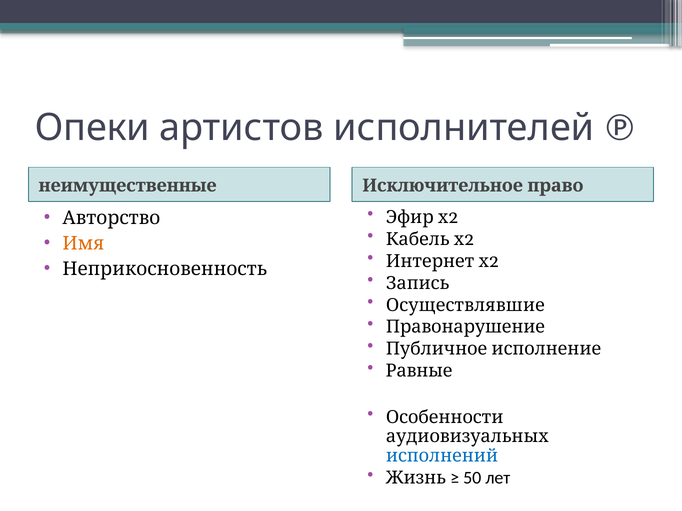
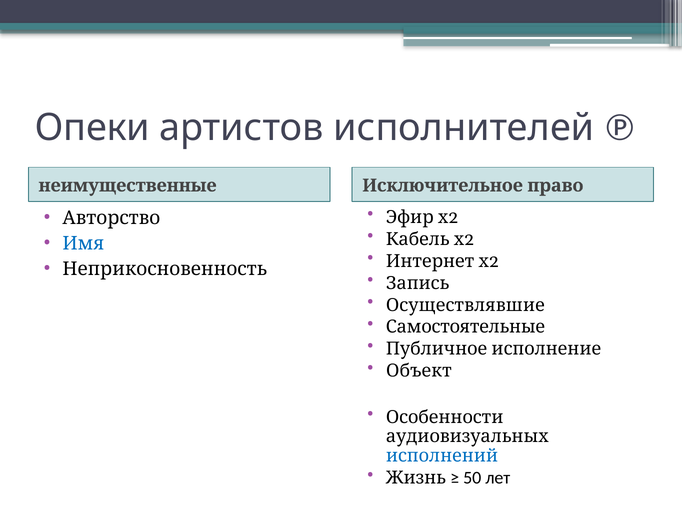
Имя colour: orange -> blue (83, 244)
Правонарушение: Правонарушение -> Самостоятельные (465, 327)
Равные: Равные -> Объект (419, 371)
